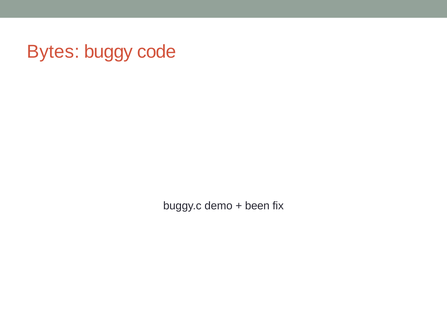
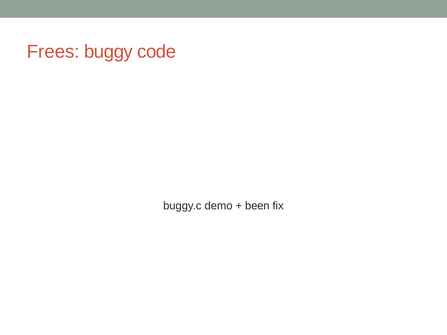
Bytes: Bytes -> Frees (53, 52)
